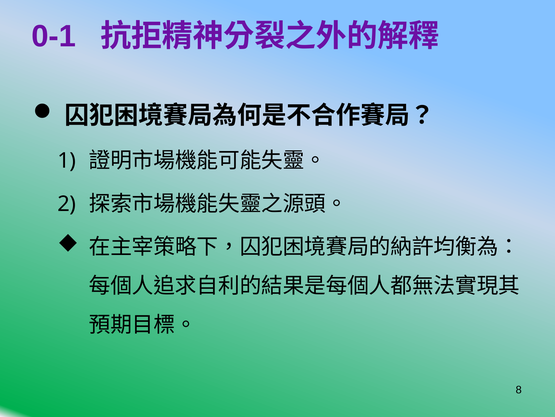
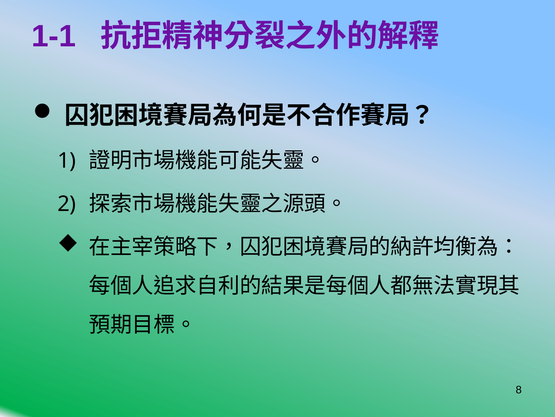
0-1: 0-1 -> 1-1 (54, 36)
